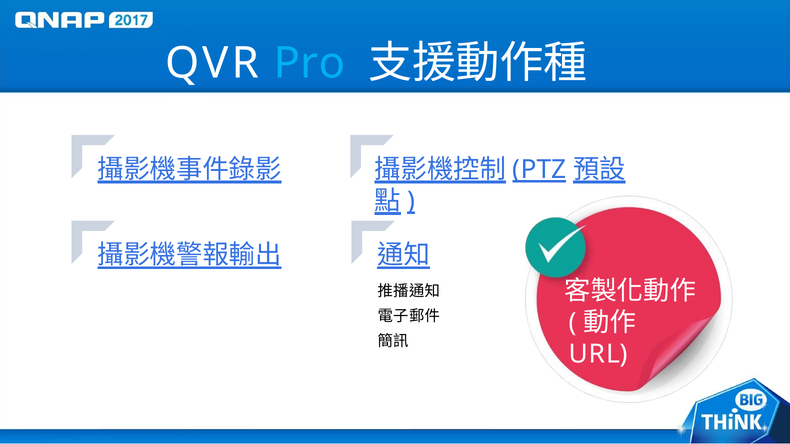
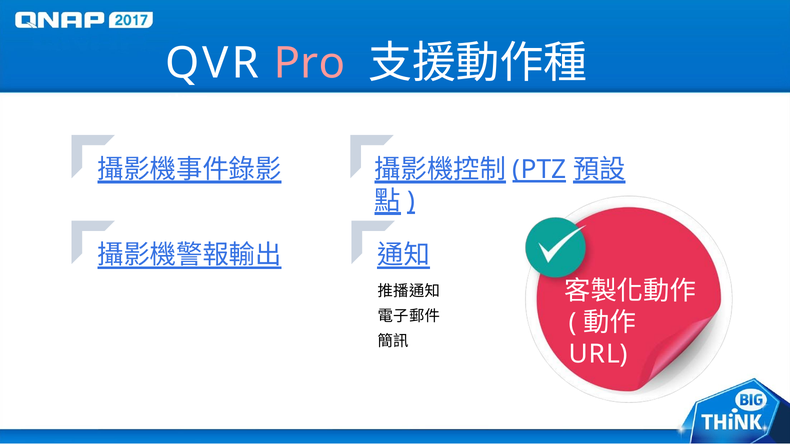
Pro colour: light blue -> pink (309, 64)
